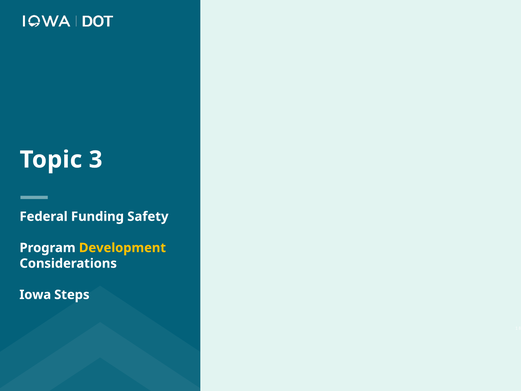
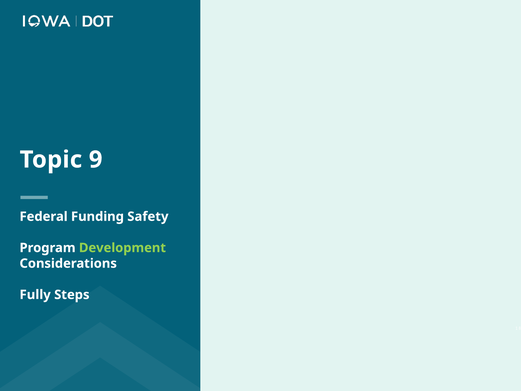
3: 3 -> 9 (96, 160)
Development colour: yellow -> light green (122, 248)
Iowa: Iowa -> Fully (35, 295)
